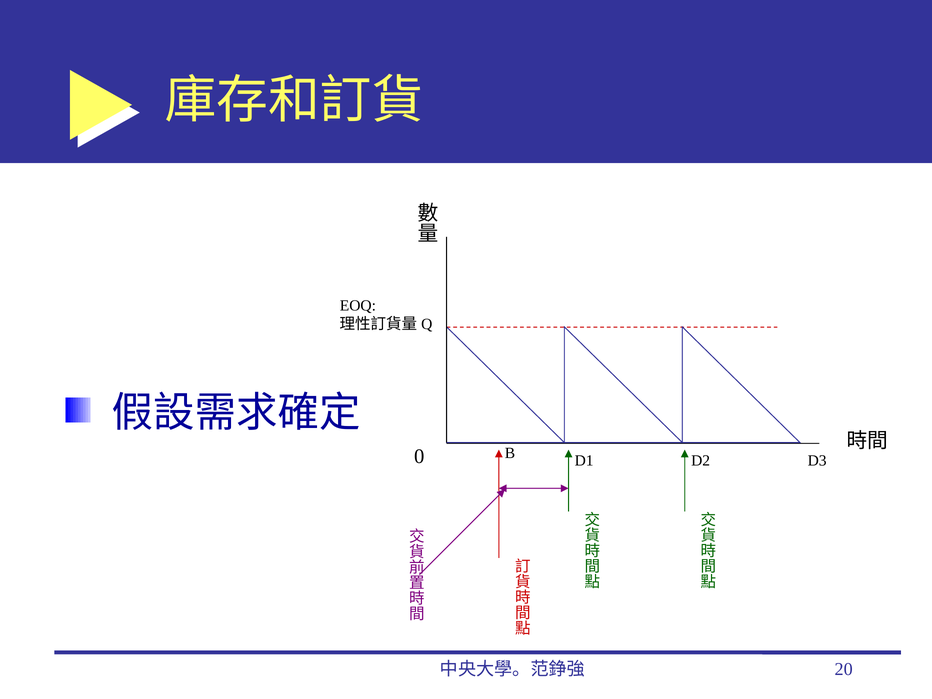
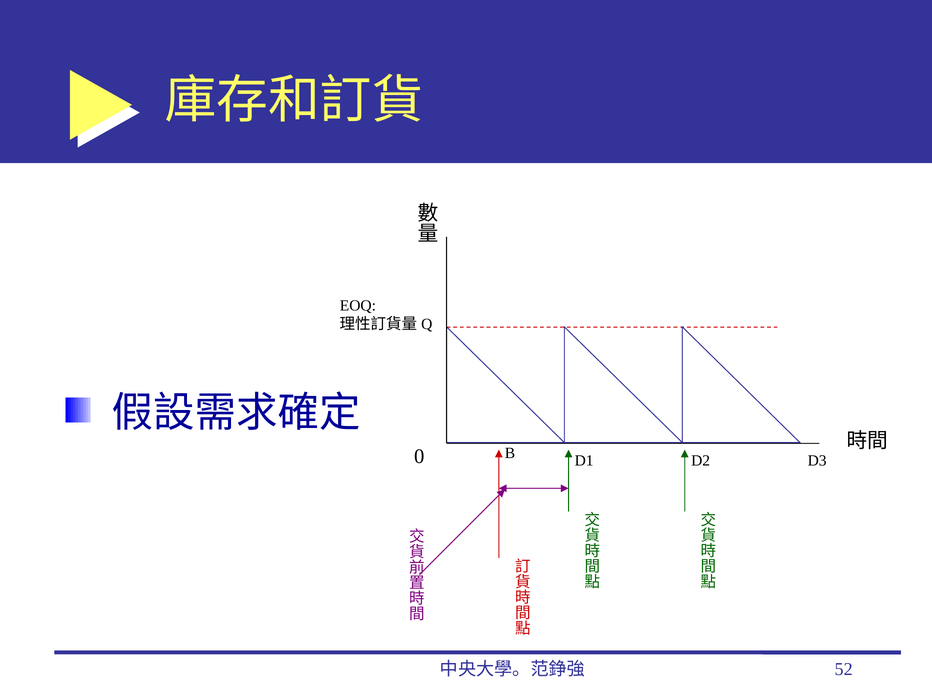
20: 20 -> 52 (844, 669)
